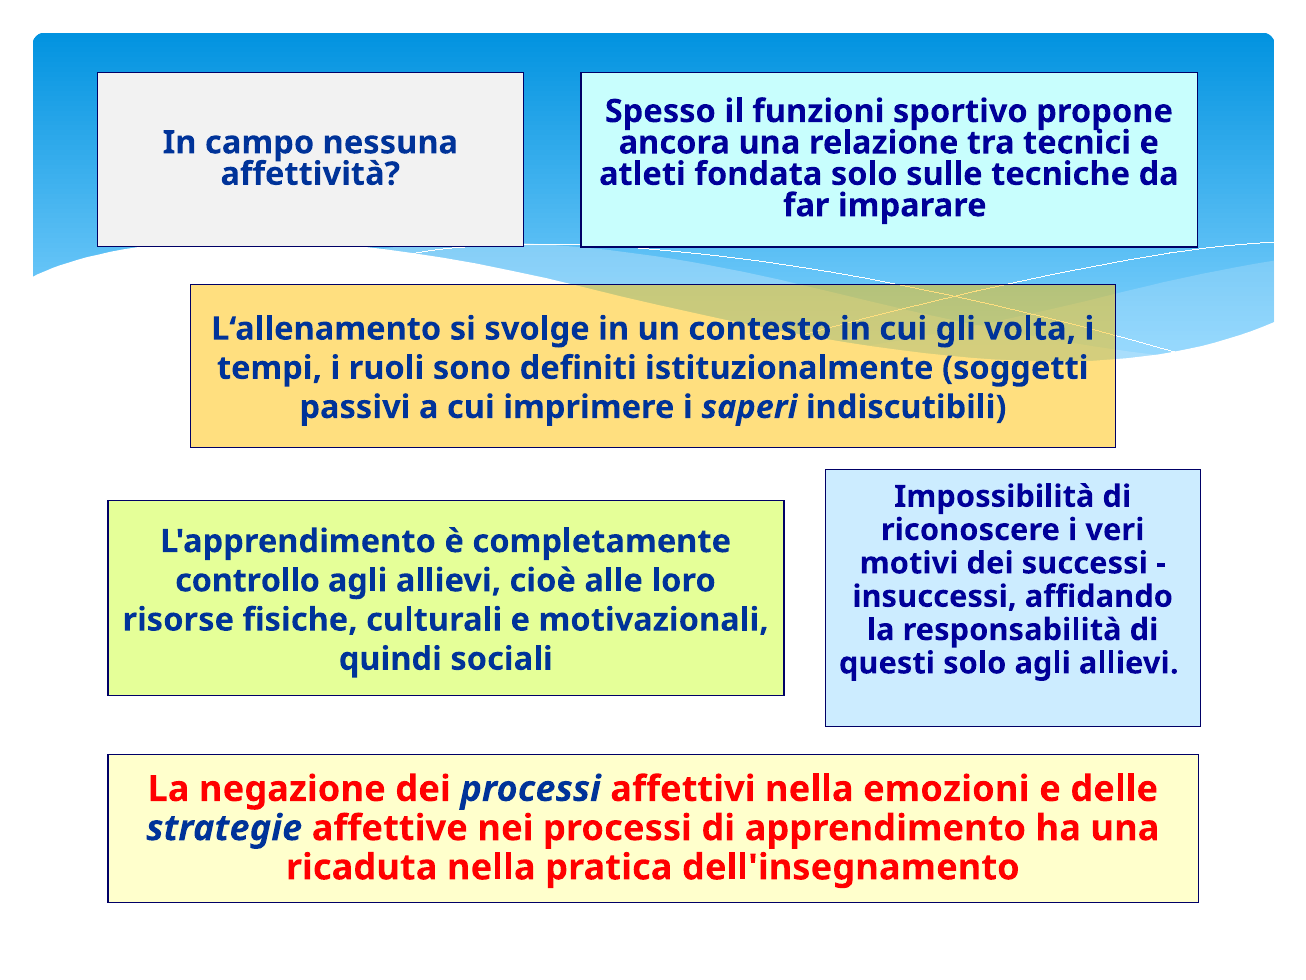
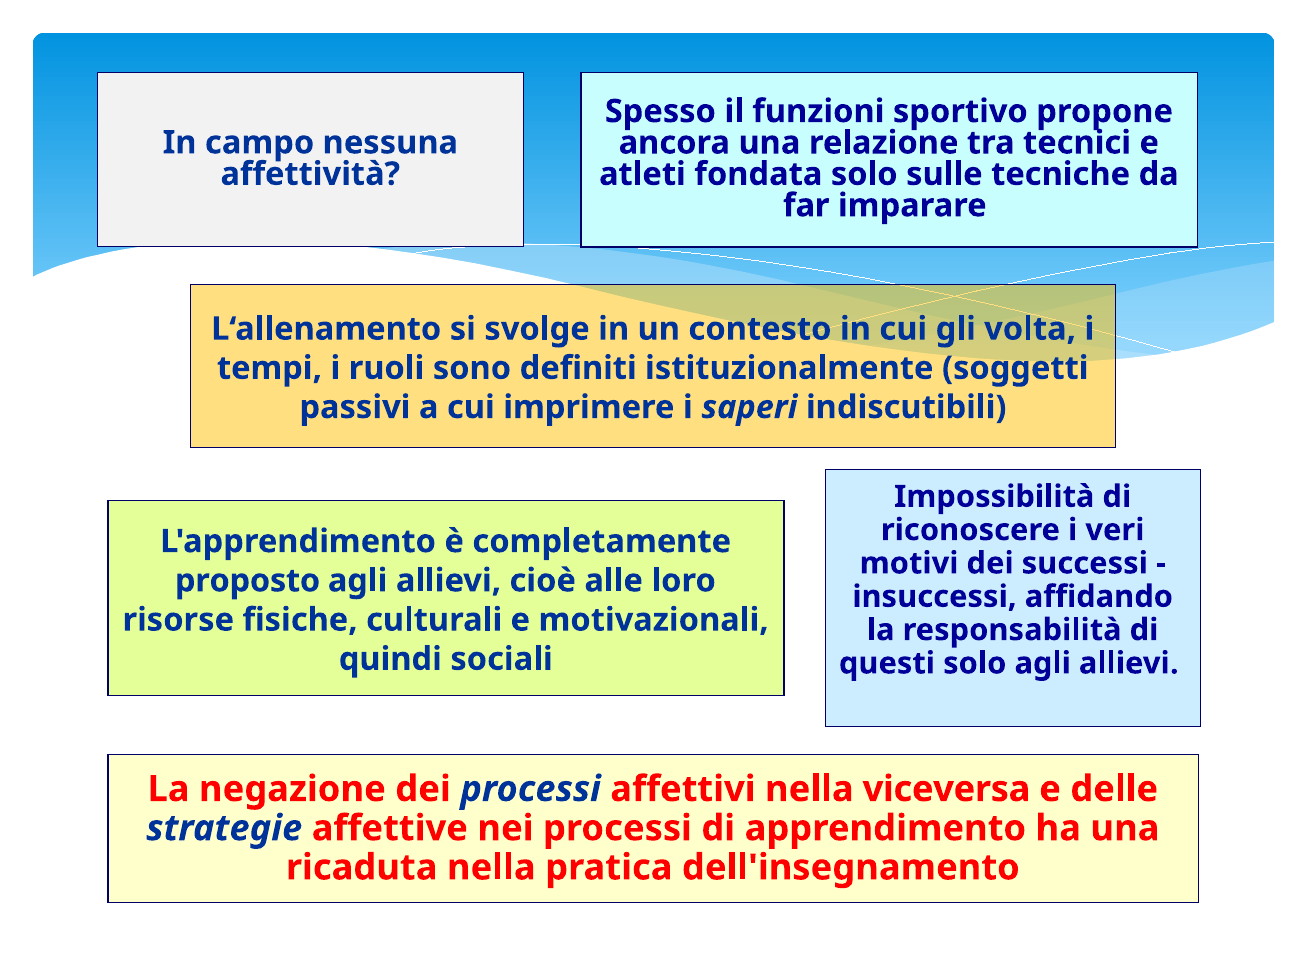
controllo: controllo -> proposto (248, 580)
emozioni: emozioni -> viceversa (946, 789)
